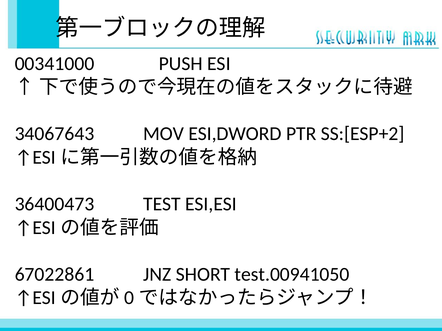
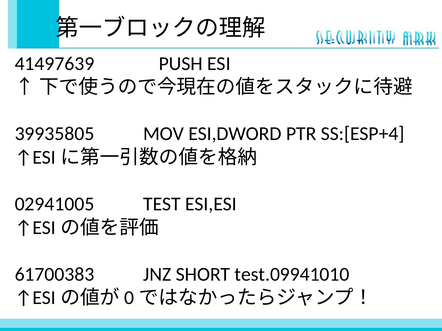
00341000: 00341000 -> 41497639 (55, 64)
34067643: 34067643 -> 39935805 (55, 134)
SS:[ESP+2: SS:[ESP+2 -> SS:[ESP+4 (363, 134)
36400473: 36400473 -> 02941005 (55, 204)
67022861: 67022861 -> 61700383 (55, 275)
test.00941050: test.00941050 -> test.09941010 (292, 275)
